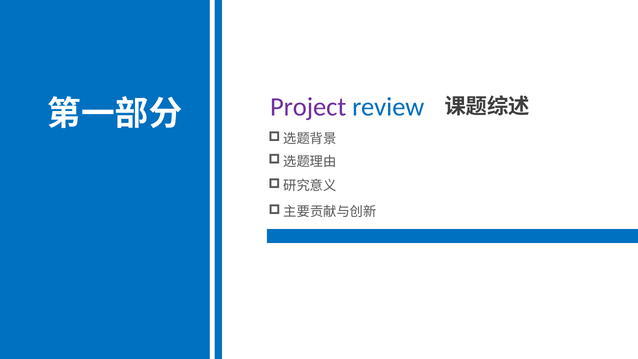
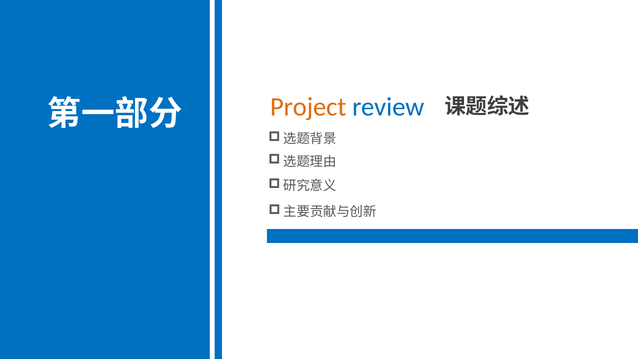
Project colour: purple -> orange (308, 107)
